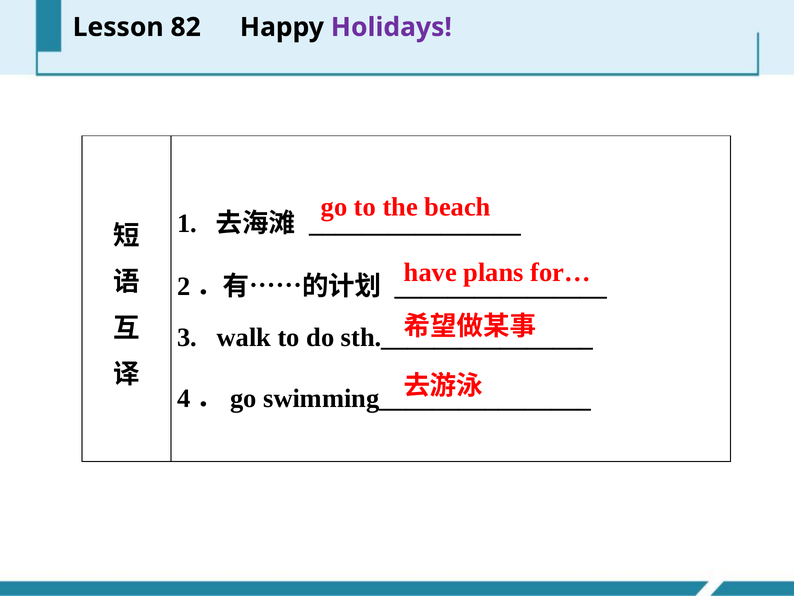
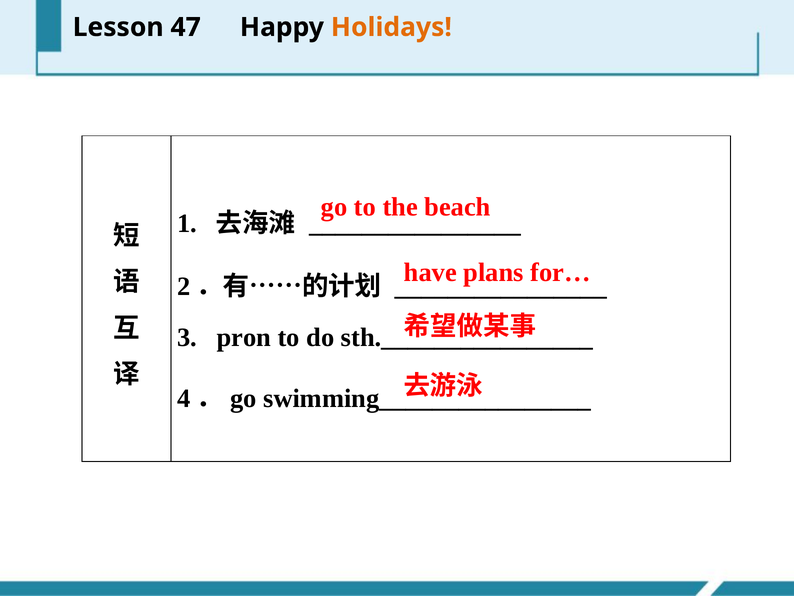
82: 82 -> 47 (186, 27)
Holidays colour: purple -> orange (391, 27)
walk: walk -> pron (244, 337)
